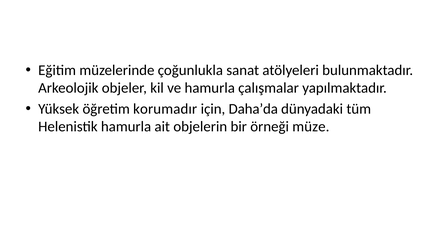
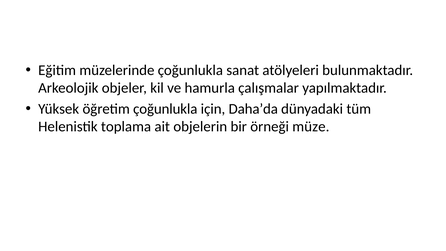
öğretim korumadır: korumadır -> çoğunlukla (165, 109)
Helenistik hamurla: hamurla -> toplama (126, 127)
